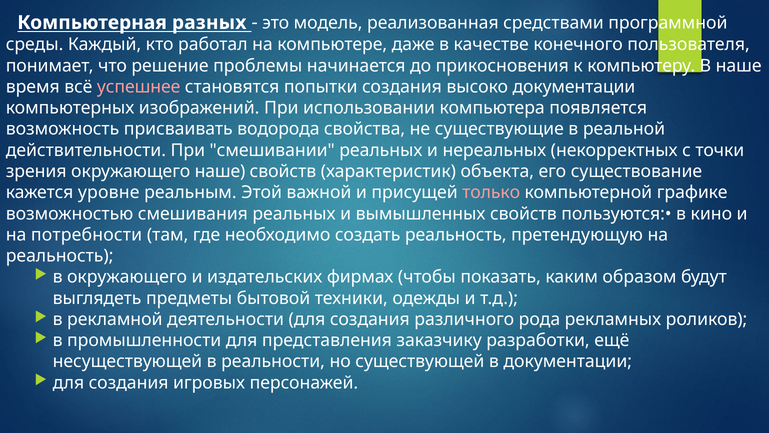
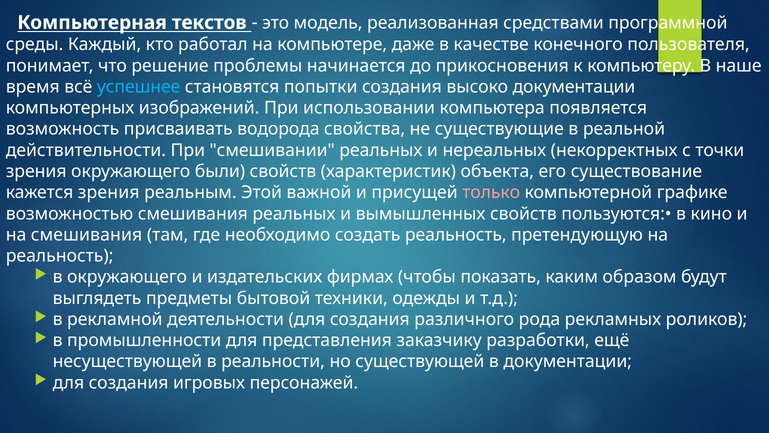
разных: разных -> текстов (209, 23)
успешнее colour: pink -> light blue (139, 87)
окружающего наше: наше -> были (220, 171)
кажется уровне: уровне -> зрения (109, 192)
на потребности: потребности -> смешивания (87, 235)
